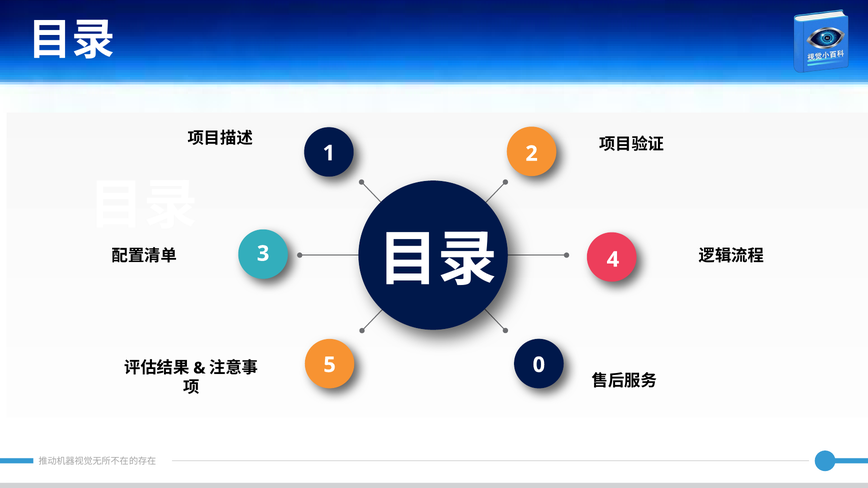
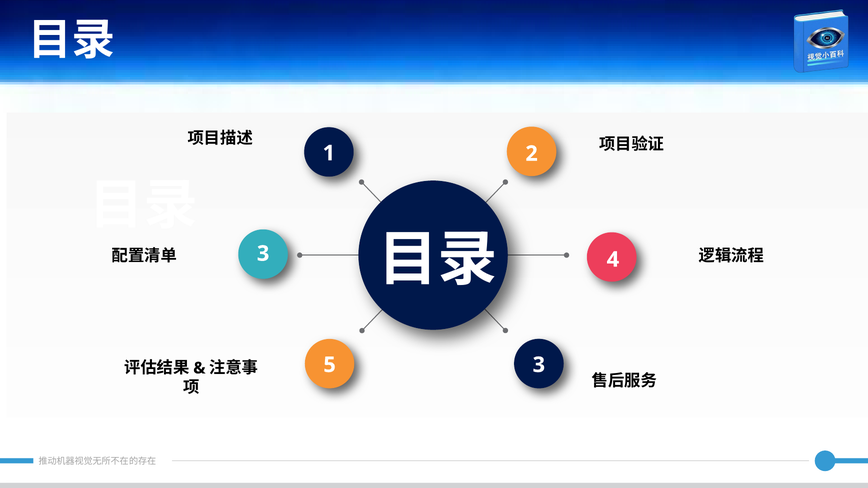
5 0: 0 -> 3 (539, 365)
